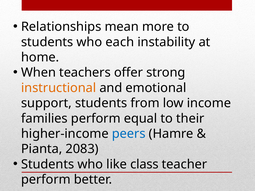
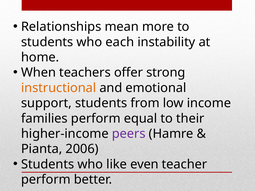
peers colour: blue -> purple (129, 134)
2083: 2083 -> 2006 (82, 149)
class: class -> even (144, 164)
